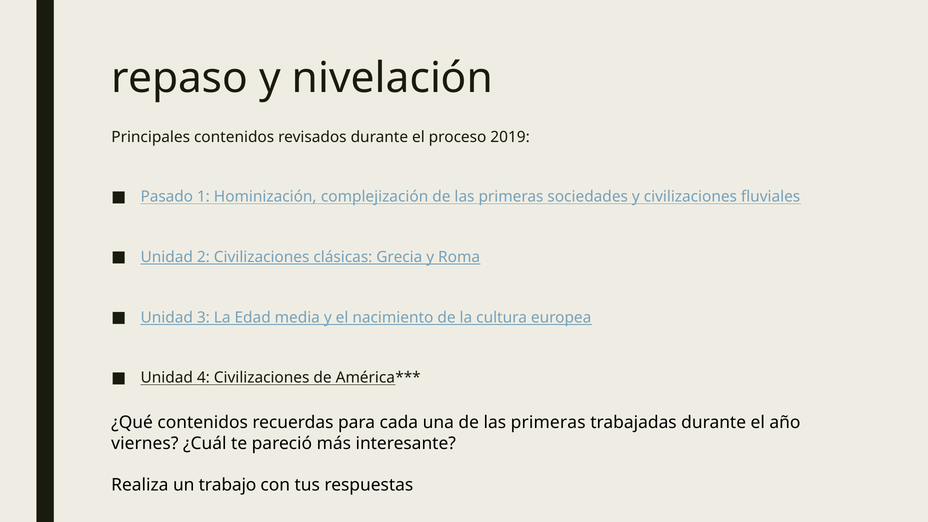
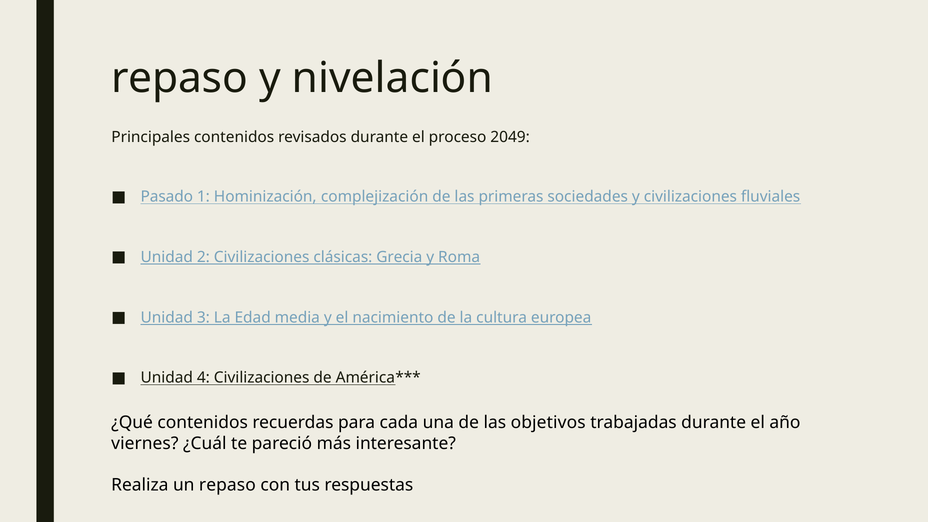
2019: 2019 -> 2049 (510, 137)
una de las primeras: primeras -> objetivos (548, 423)
un trabajo: trabajo -> repaso (227, 485)
